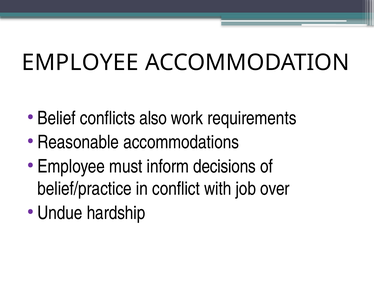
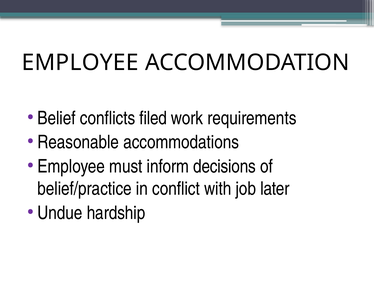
also: also -> filed (153, 118)
over: over -> later (275, 188)
